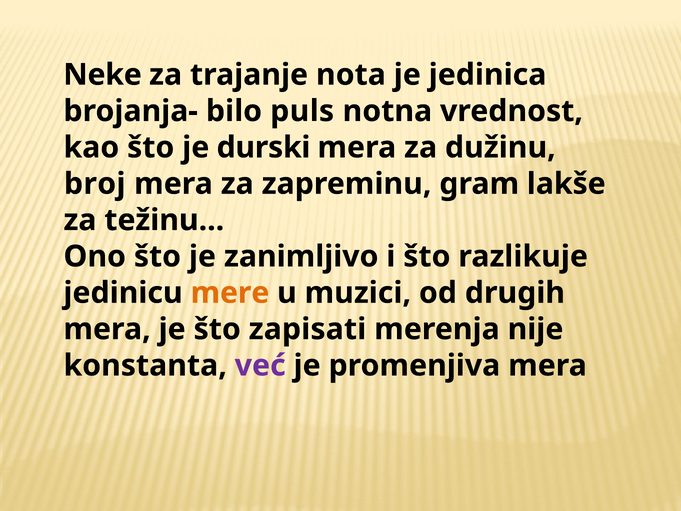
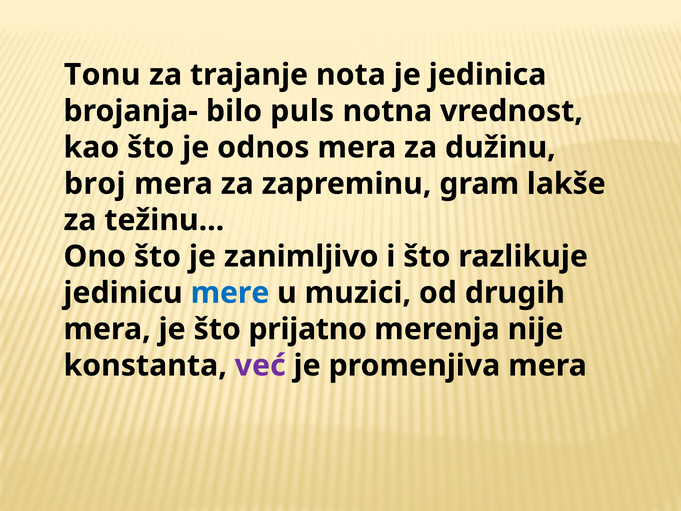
Neke: Neke -> Tonu (102, 75)
durski: durski -> odnos (263, 147)
mere colour: orange -> blue (230, 293)
zapisati: zapisati -> prijatno (308, 329)
